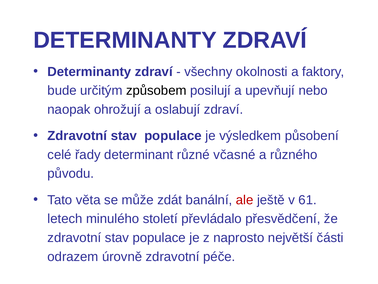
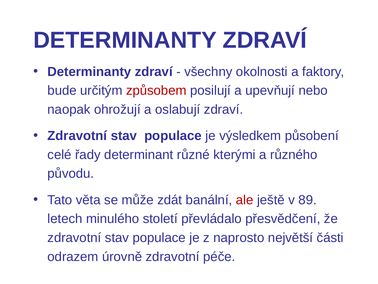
způsobem colour: black -> red (156, 90)
včasné: včasné -> kterými (235, 154)
61: 61 -> 89 (308, 200)
